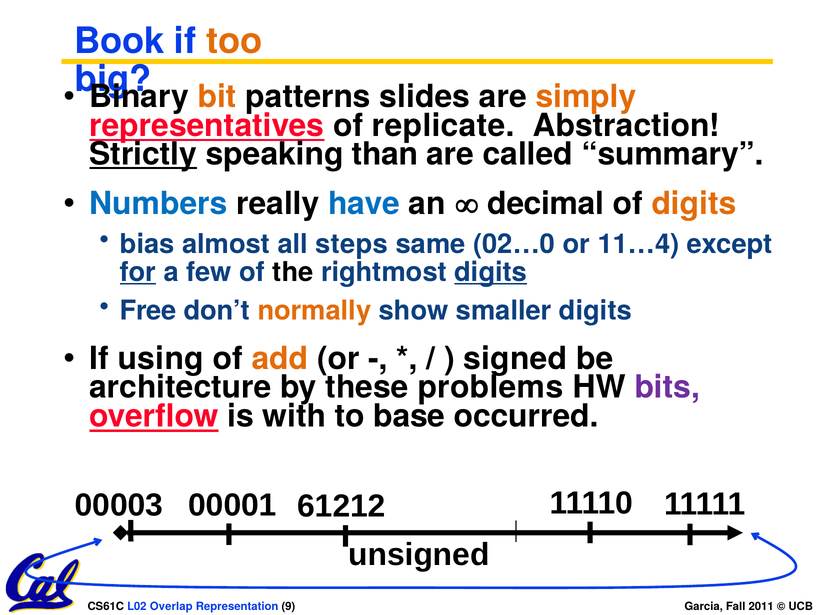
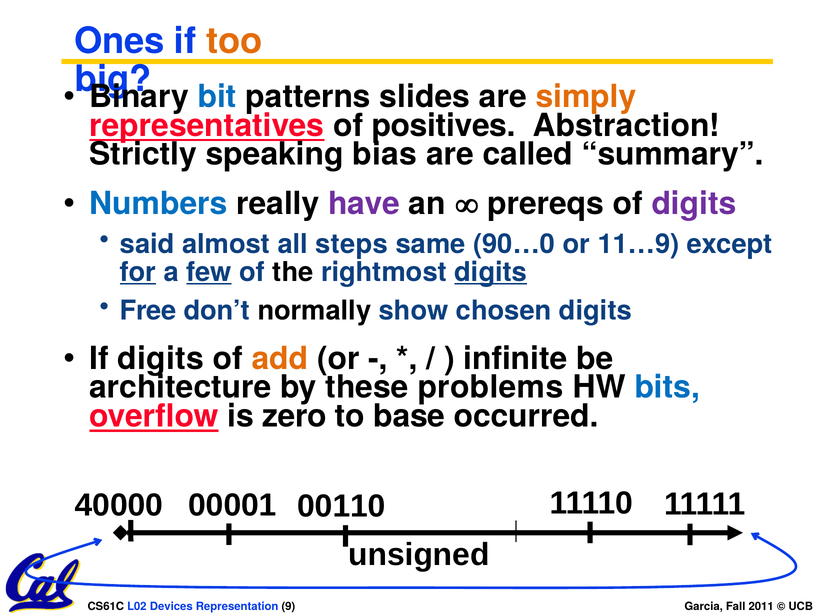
Book: Book -> Ones (119, 41)
bit colour: orange -> blue (217, 97)
replicate: replicate -> positives (444, 125)
Strictly underline: present -> none (143, 154)
than: than -> bias (385, 154)
have colour: blue -> purple (364, 203)
decimal: decimal -> prereqs (546, 203)
digits colour: orange -> purple (694, 203)
bias: bias -> said (147, 244)
02…0: 02…0 -> 90…0 (514, 244)
11…4: 11…4 -> 11…9 (639, 244)
few underline: none -> present (209, 272)
normally colour: orange -> black (314, 311)
smaller: smaller -> chosen (504, 311)
If using: using -> digits (161, 358)
signed: signed -> infinite (515, 358)
bits colour: purple -> blue (667, 387)
with: with -> zero (294, 416)
00003: 00003 -> 40000 (119, 504)
61212: 61212 -> 00110 (341, 505)
Overlap: Overlap -> Devices (171, 606)
